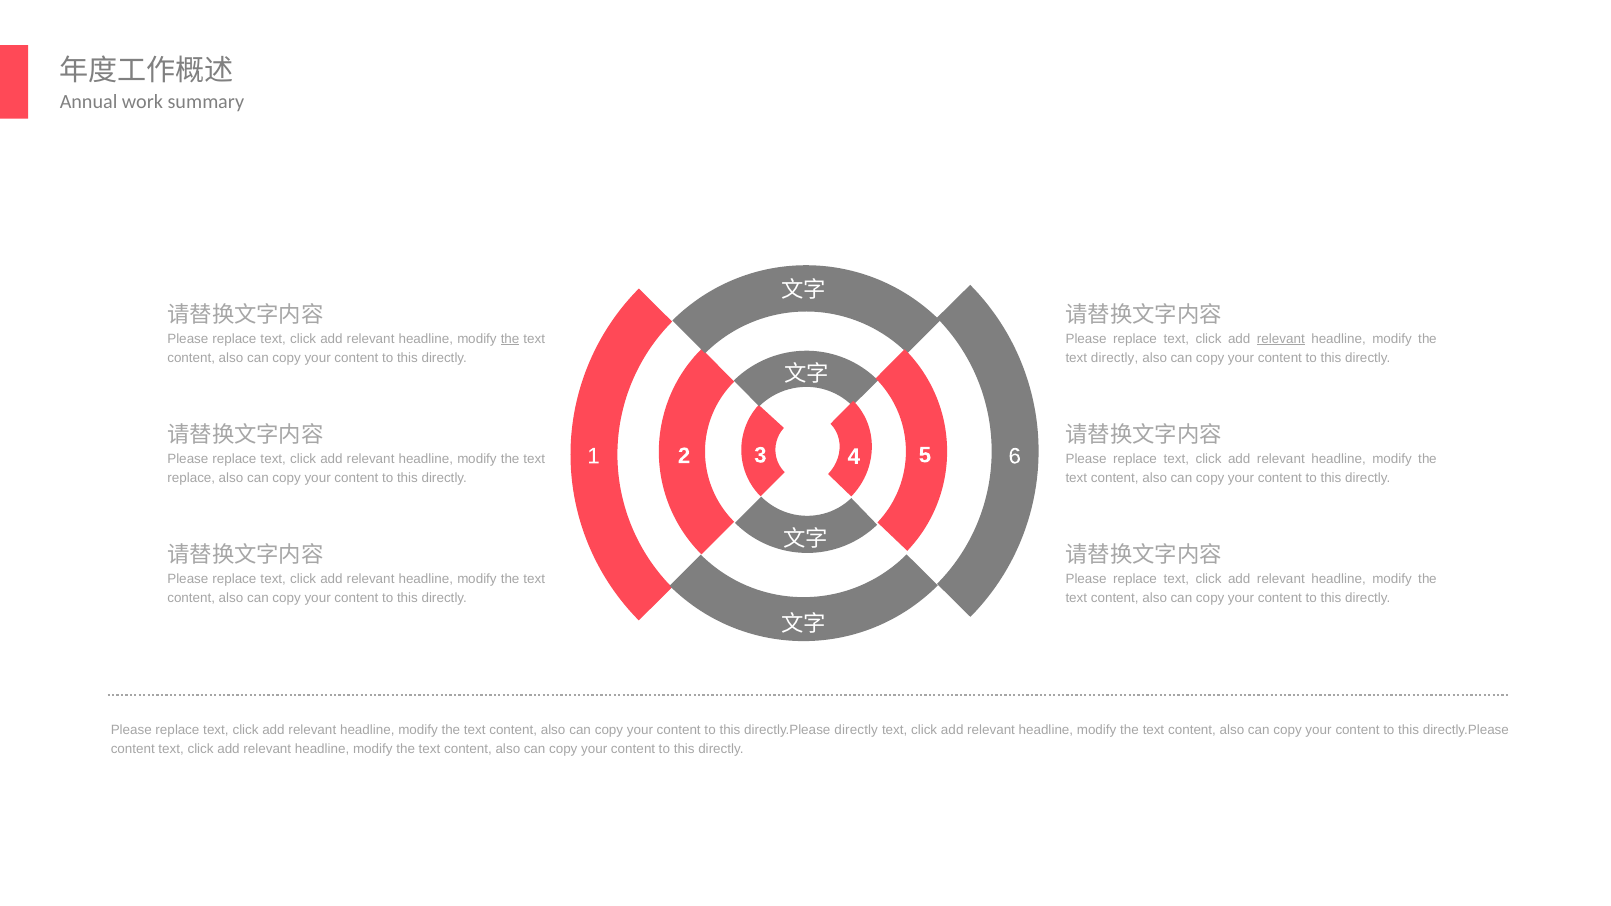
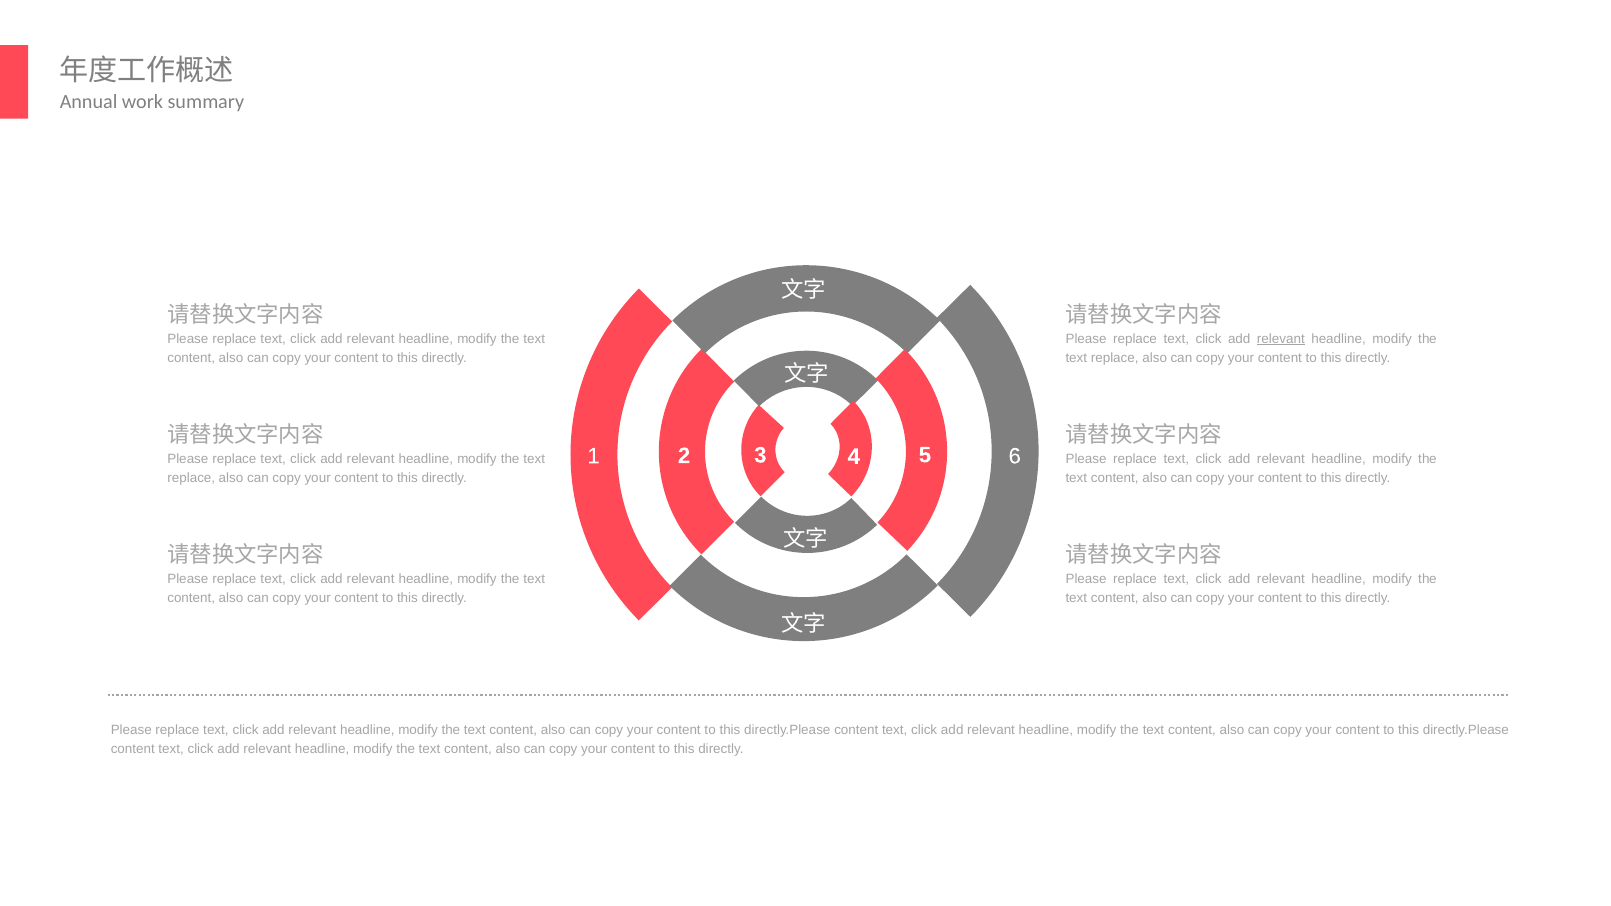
the underline: present -> none (510, 339)
directly: directly -> replace (1115, 358)
directly: directly -> content (856, 730)
